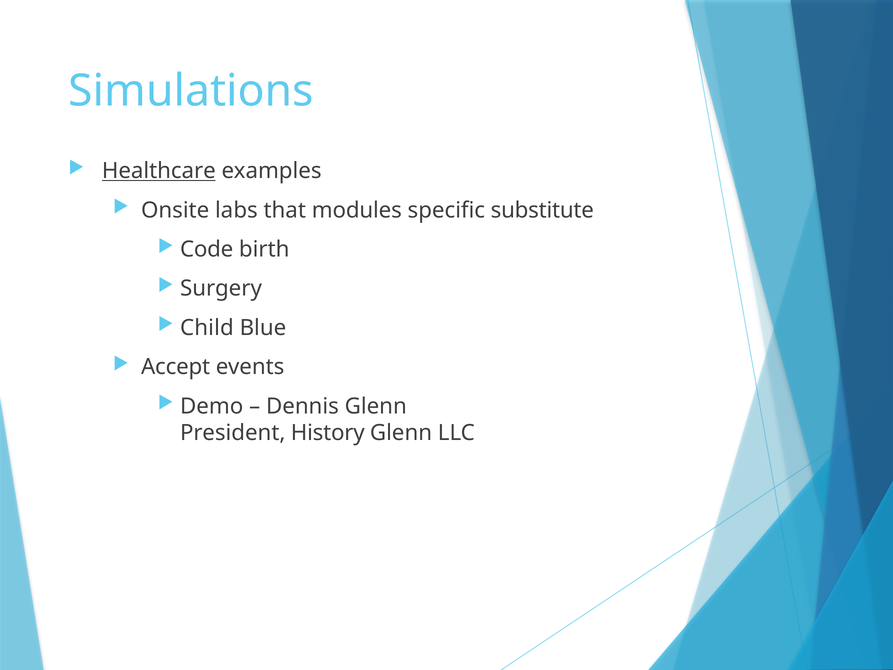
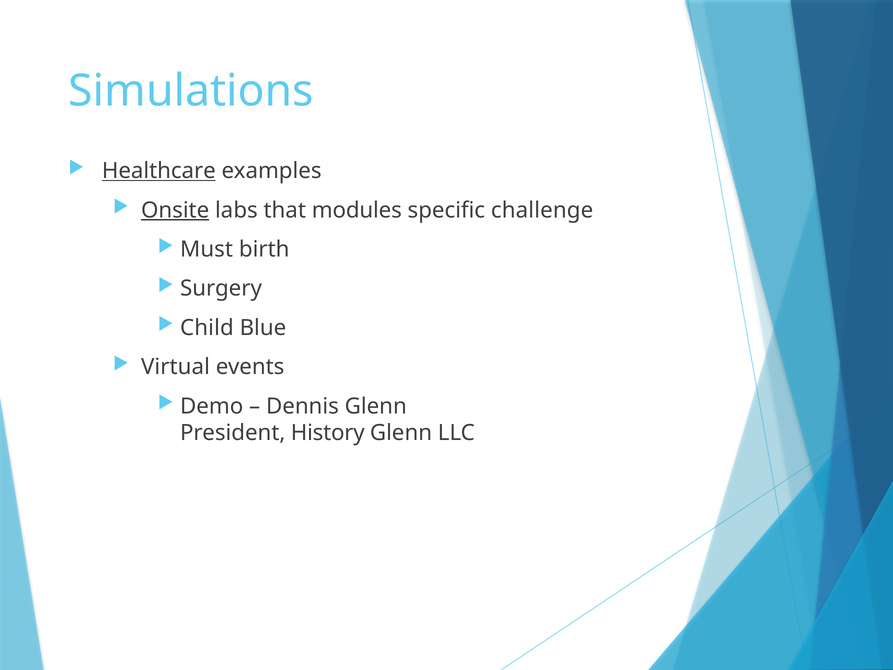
Onsite underline: none -> present (175, 210)
substitute: substitute -> challenge (542, 210)
Code: Code -> Must (207, 249)
Accept: Accept -> Virtual (175, 367)
